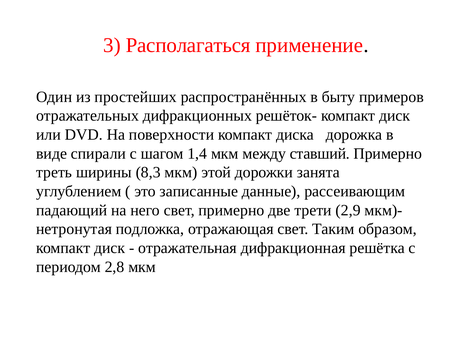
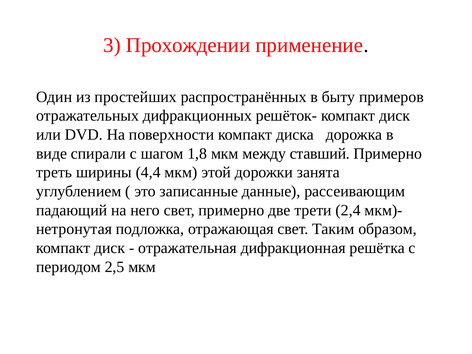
Располагаться: Располагаться -> Прохождении (188, 45)
1,4: 1,4 -> 1,8 (197, 154)
8,3: 8,3 -> 4,4 (148, 172)
2,9: 2,9 -> 2,4 (348, 210)
2,8: 2,8 -> 2,5 (115, 267)
